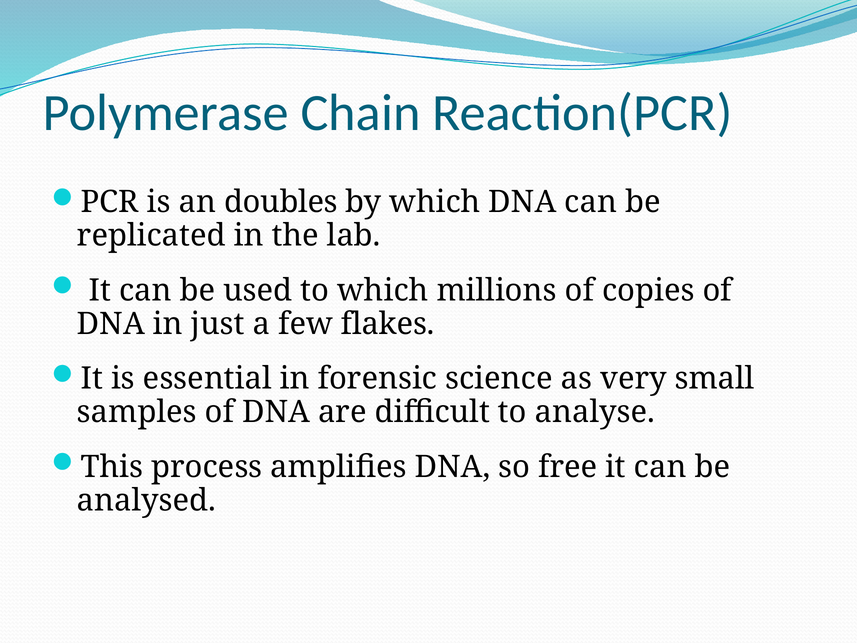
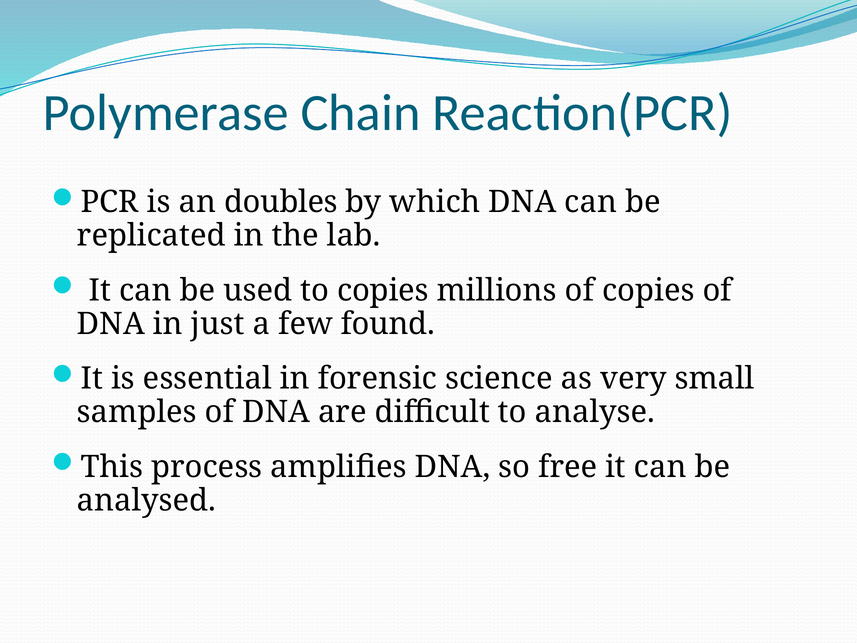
to which: which -> copies (383, 290)
flakes: flakes -> found (388, 324)
